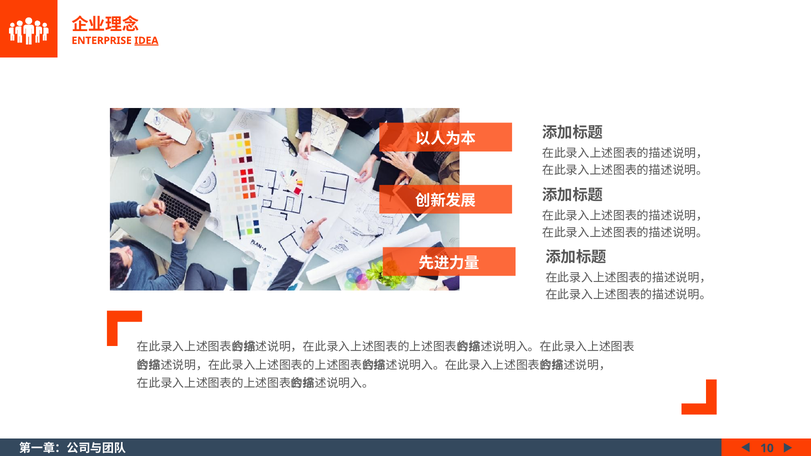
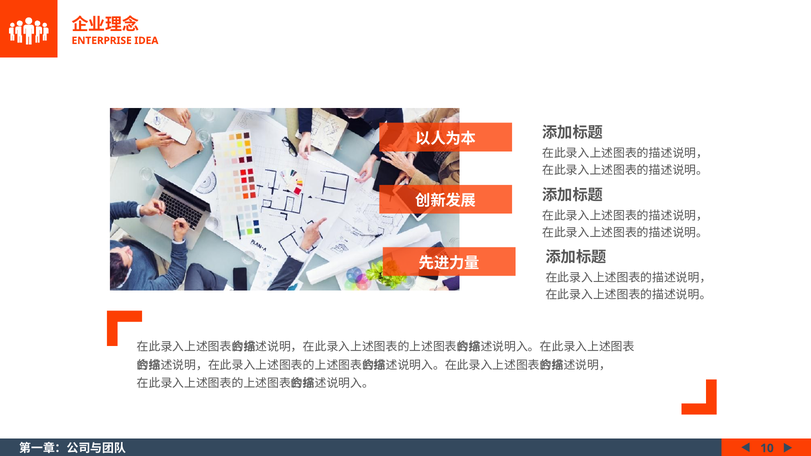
IDEA underline: present -> none (146, 41)
